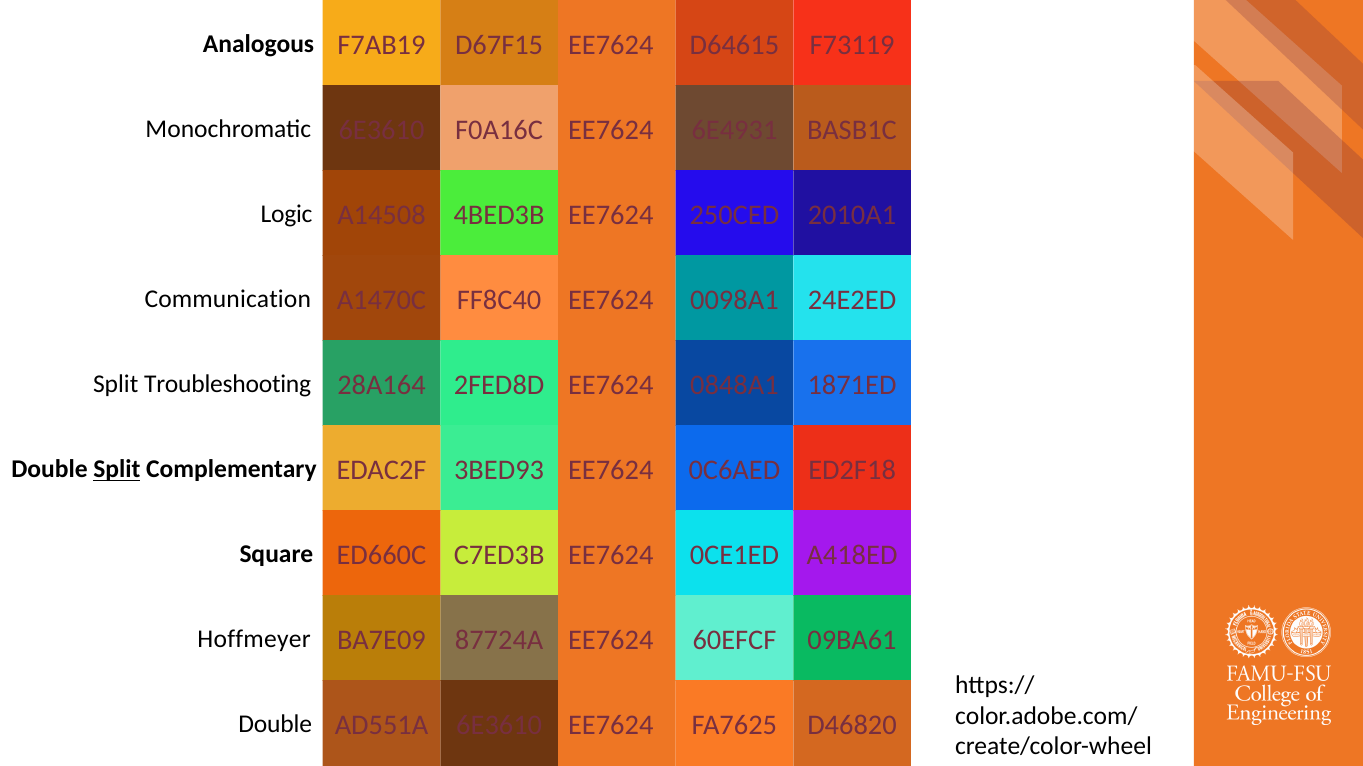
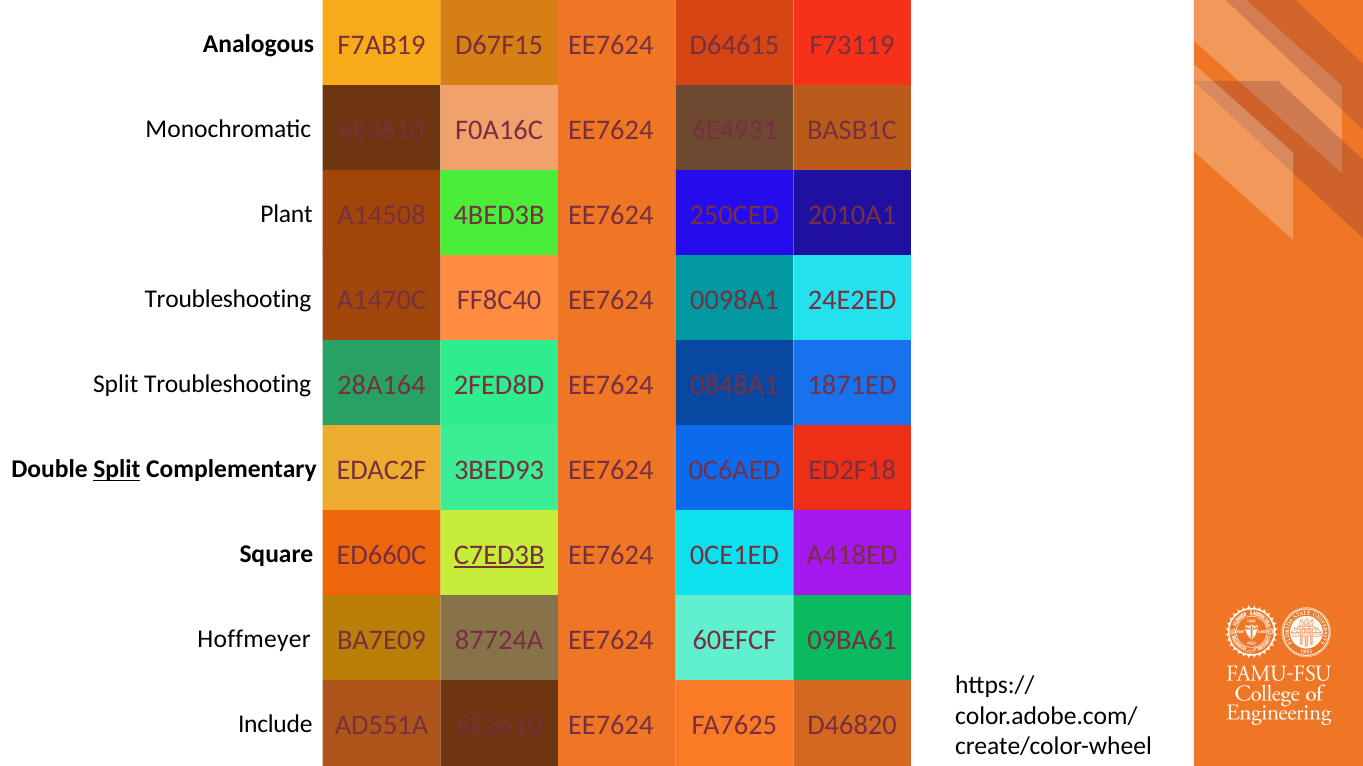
Logic: Logic -> Plant (286, 215)
Communication: Communication -> Troubleshooting (228, 300)
C7ED3B underline: none -> present (499, 556)
Double: Double -> Include (275, 725)
